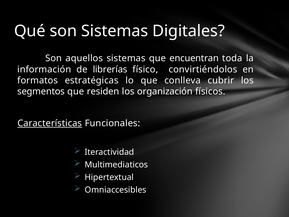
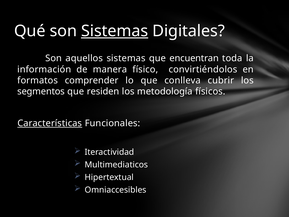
Sistemas underline: none -> present (115, 31)
librerías: librerías -> manera (110, 69)
estratégicas: estratégicas -> comprender (92, 80)
organización: organización -> metodología (165, 91)
